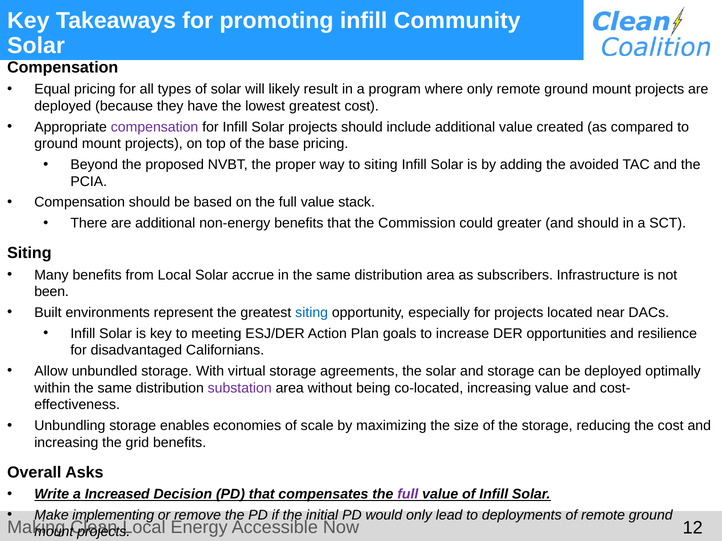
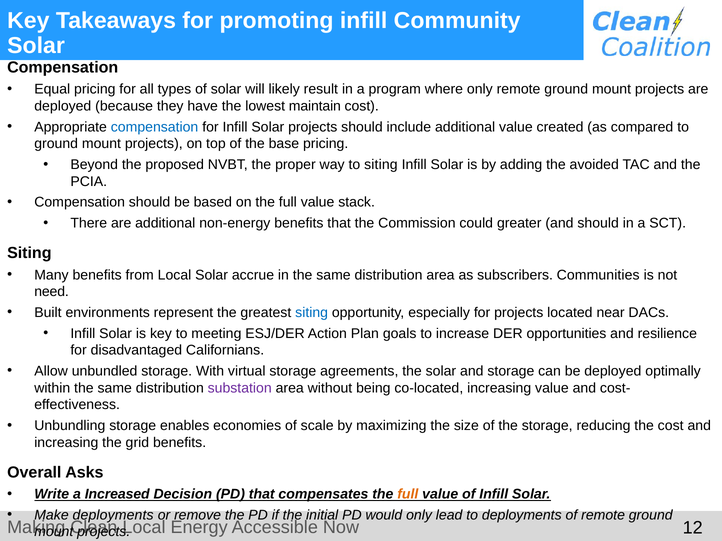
lowest greatest: greatest -> maintain (315, 106)
compensation colour: purple -> blue (155, 127)
Infrastructure: Infrastructure -> Communities (598, 275)
been: been -> need (52, 292)
full colour: purple -> orange (408, 495)
Make implementing: implementing -> deployments (113, 515)
